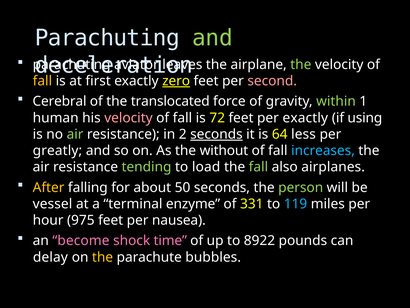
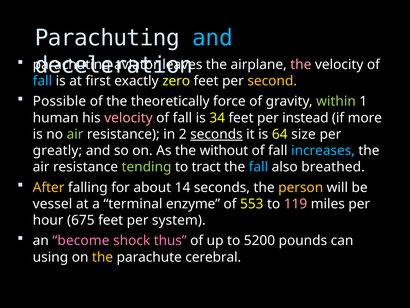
and colour: light green -> light blue (212, 38)
the colour: light green -> pink (301, 64)
fall colour: yellow -> light blue (42, 81)
zero underline: present -> none (176, 81)
second colour: pink -> yellow (272, 81)
Cerebral: Cerebral -> Possible (59, 101)
translocated: translocated -> theoretically (170, 101)
72: 72 -> 34 (217, 118)
per exactly: exactly -> instead (305, 118)
using: using -> more (365, 118)
less: less -> size (303, 134)
load: load -> tract (206, 167)
fall colour: light green -> light blue (258, 167)
airplanes: airplanes -> breathed (333, 167)
50: 50 -> 14 (183, 187)
person colour: light green -> yellow (301, 187)
331: 331 -> 553 (252, 204)
119 colour: light blue -> pink (295, 204)
975: 975 -> 675 (81, 220)
nausea: nausea -> system (179, 220)
time: time -> thus (170, 240)
8922: 8922 -> 5200 (259, 240)
delay: delay -> using (50, 257)
bubbles: bubbles -> cerebral (213, 257)
